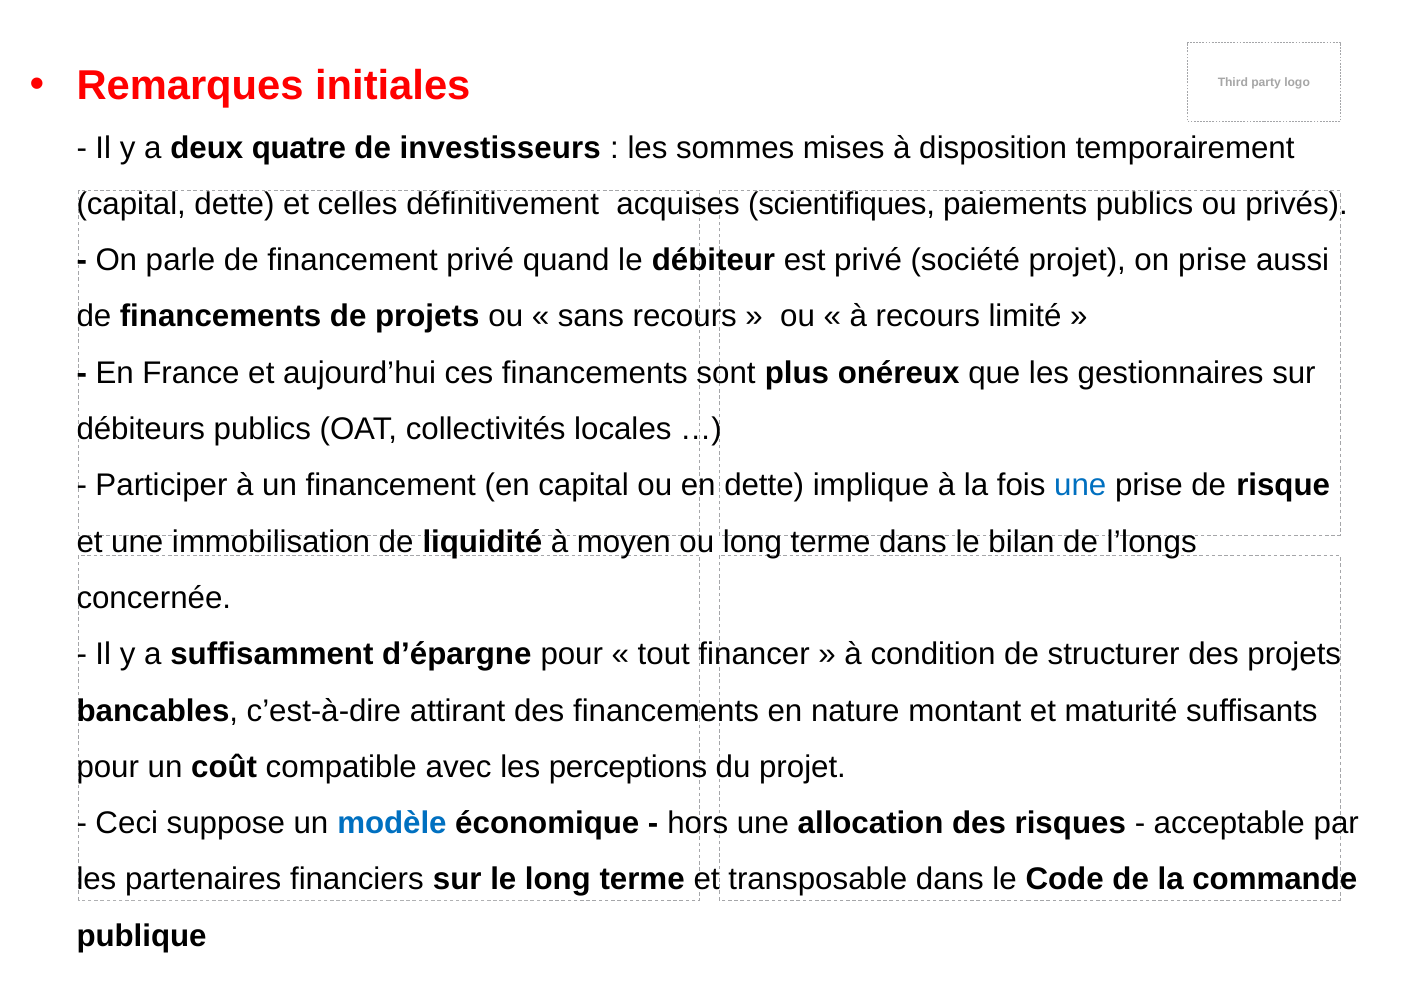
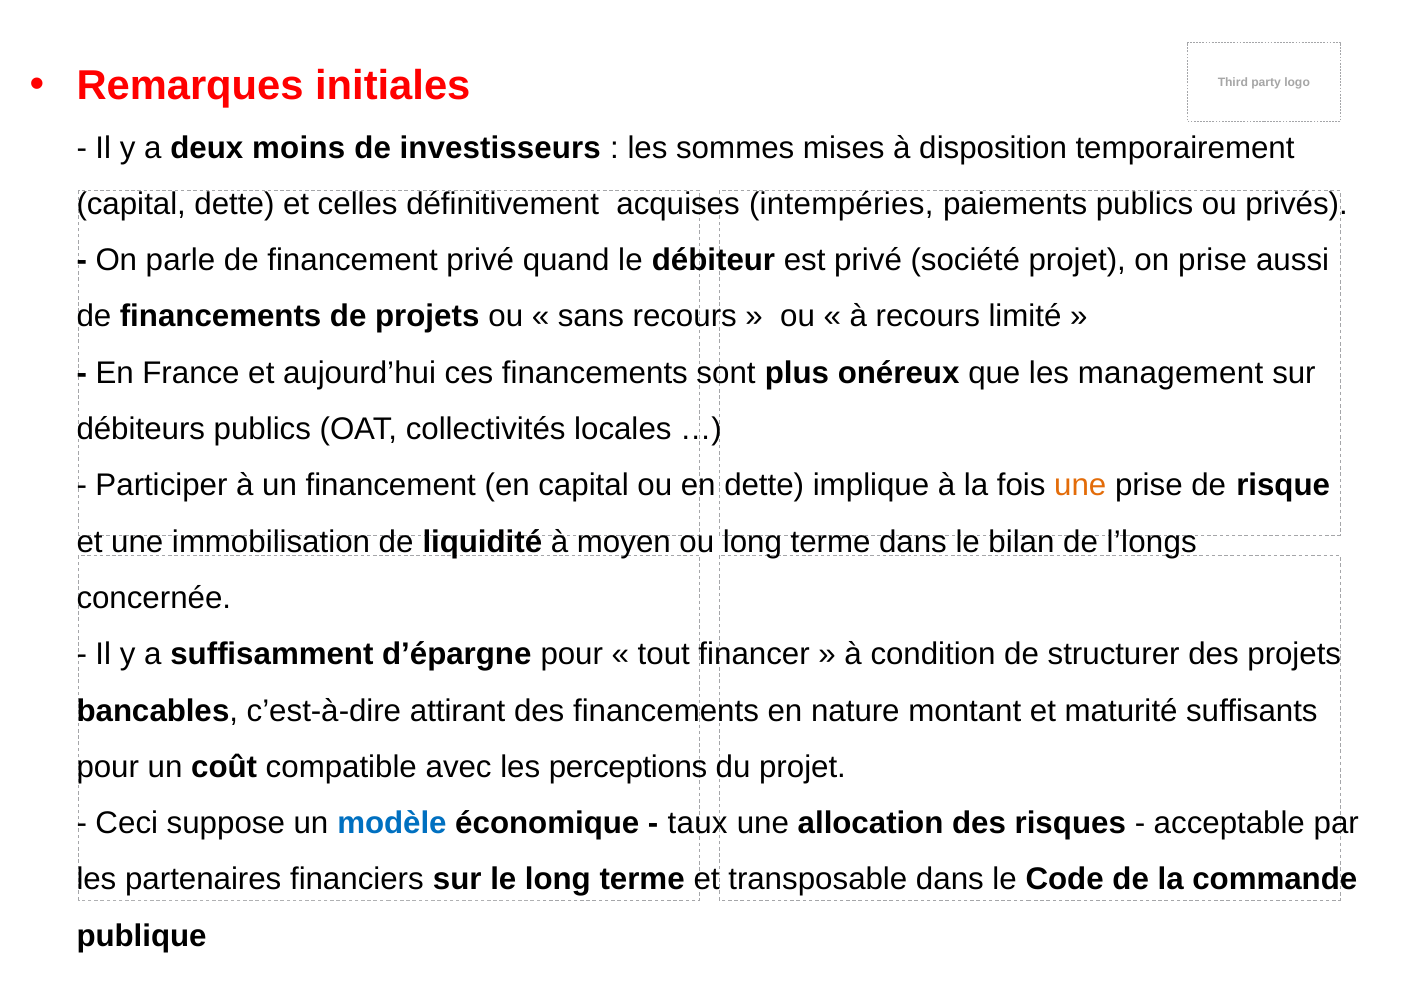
quatre: quatre -> moins (299, 148)
scientifiques: scientifiques -> intempéries (841, 204)
gestionnaires: gestionnaires -> management (1170, 373)
une colour: blue -> orange (1080, 486)
hors: hors -> taux (698, 824)
